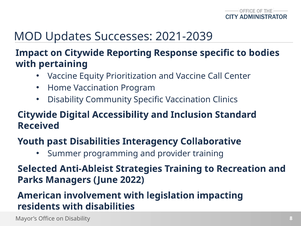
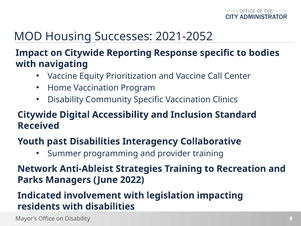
Updates: Updates -> Housing (68, 36)
2021-2039: 2021-2039 -> 2021-2052 (184, 36)
pertaining: pertaining -> navigating (63, 64)
Selected: Selected -> Network (37, 169)
American: American -> Indicated (39, 195)
